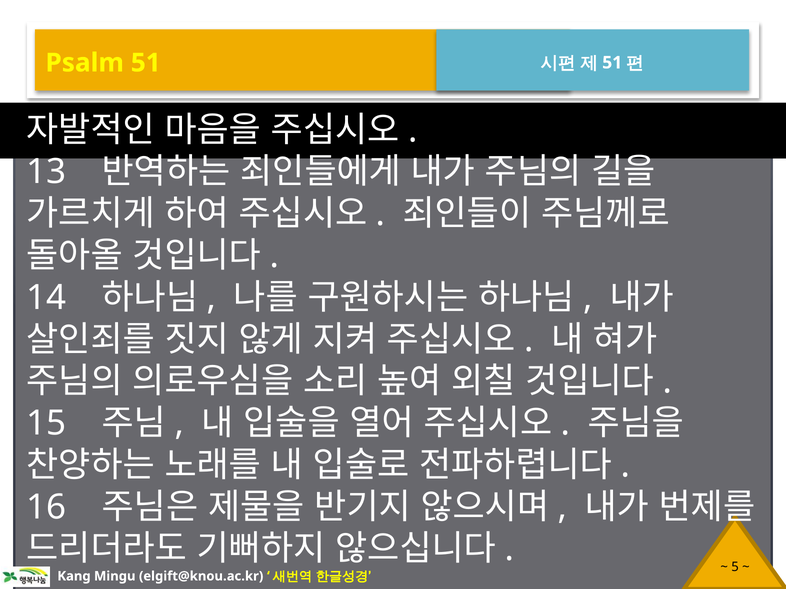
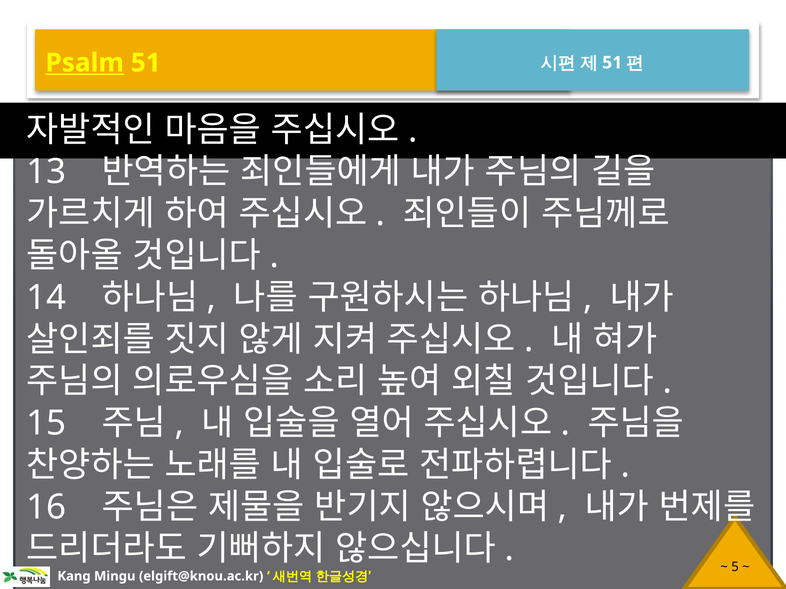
Psalm underline: none -> present (85, 63)
